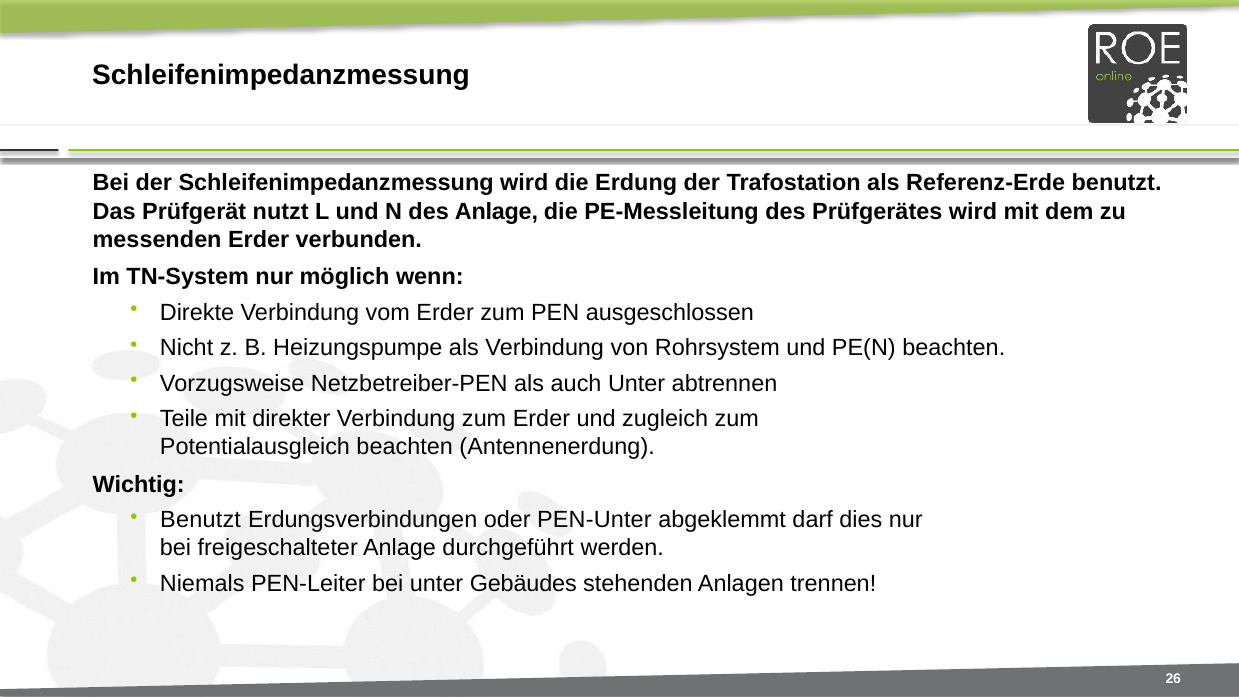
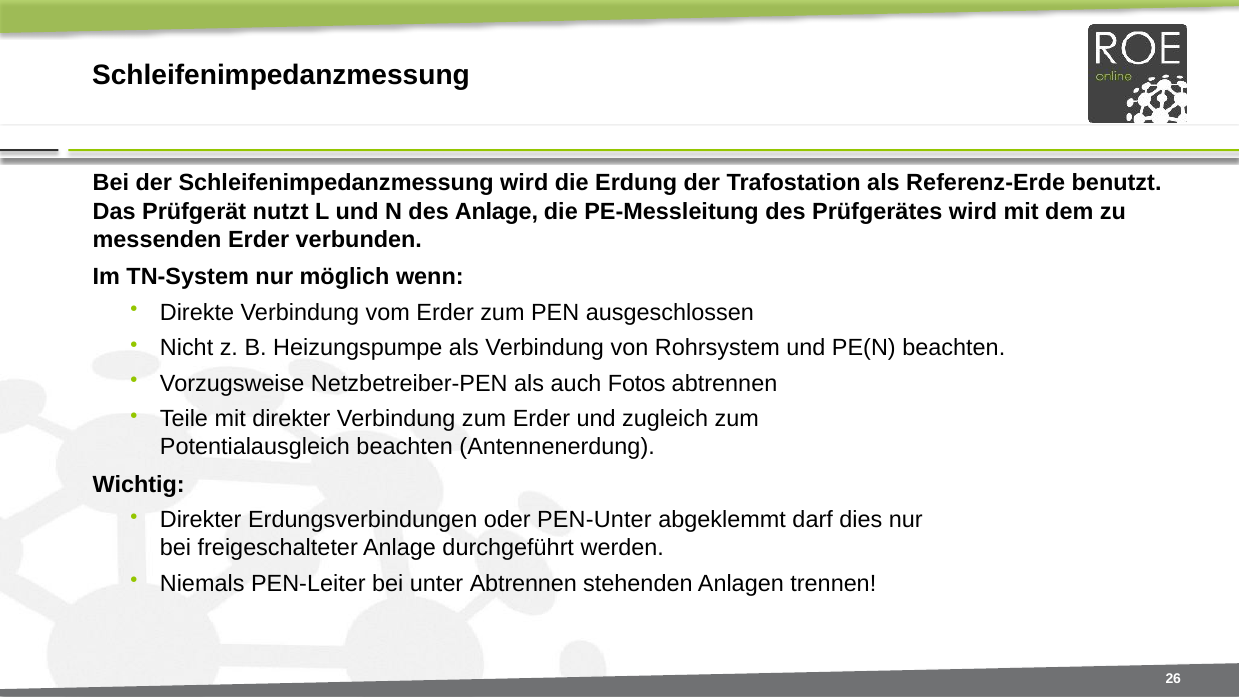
auch Unter: Unter -> Fotos (637, 383)
Benutzt: Benutzt -> Direkter (201, 520)
unter Gebäudes: Gebäudes -> Abtrennen (523, 584)
